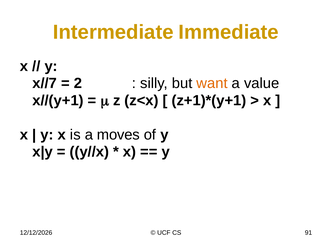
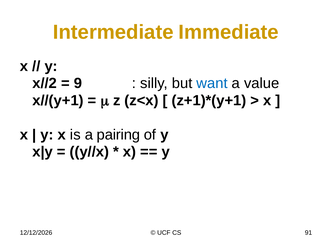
x//7: x//7 -> x//2 (45, 83)
2: 2 -> 9 (78, 83)
want colour: orange -> blue (212, 83)
moves: moves -> pairing (118, 135)
